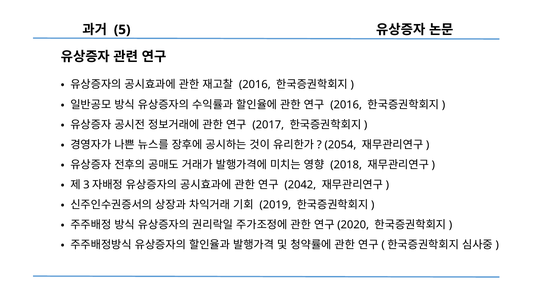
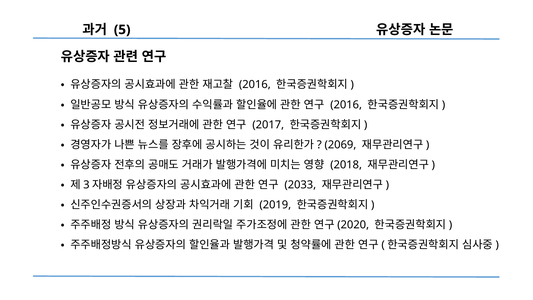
2054: 2054 -> 2069 (340, 145)
2042: 2042 -> 2033 (300, 185)
